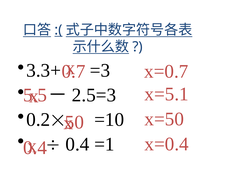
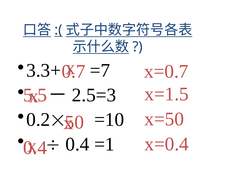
=3: =3 -> =7 (100, 70)
x=5.1: x=5.1 -> x=1.5 (167, 94)
